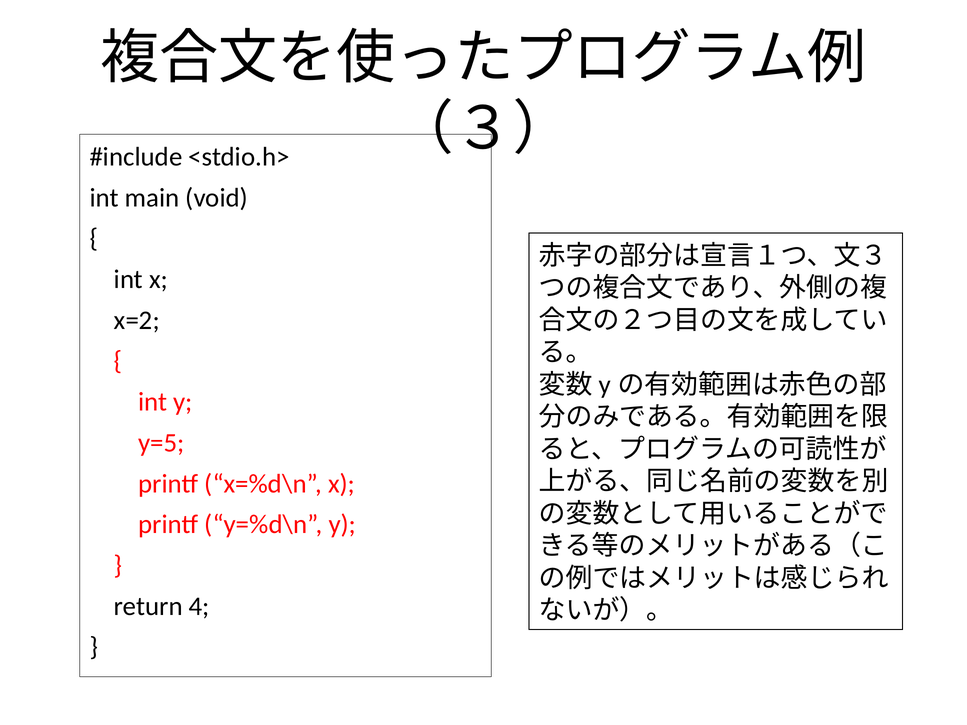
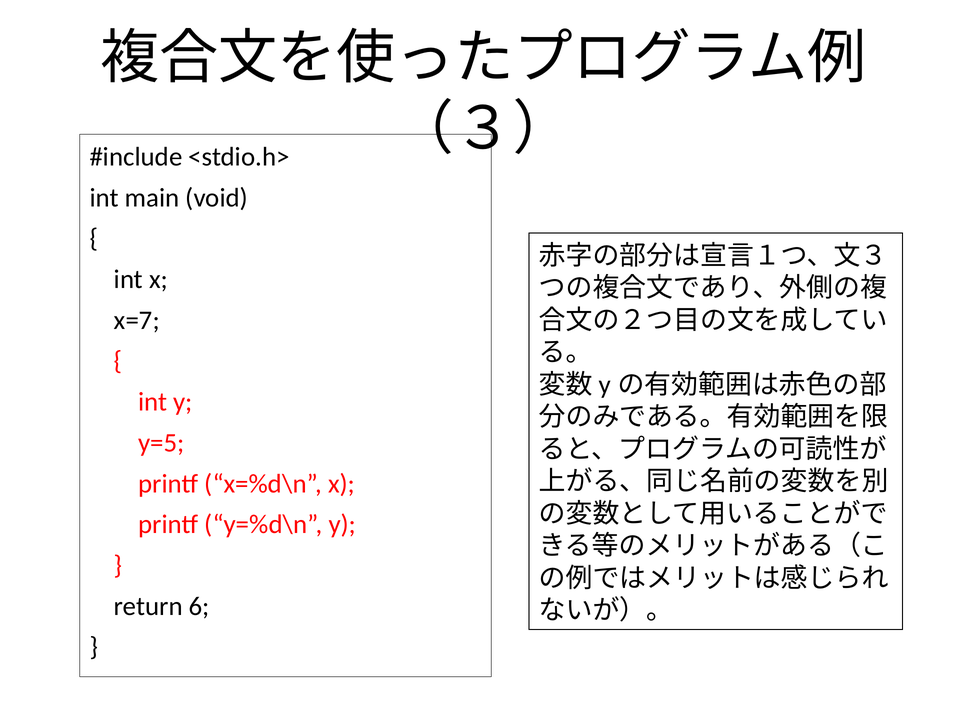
x=2: x=2 -> x=7 (137, 320)
4: 4 -> 6 (199, 606)
